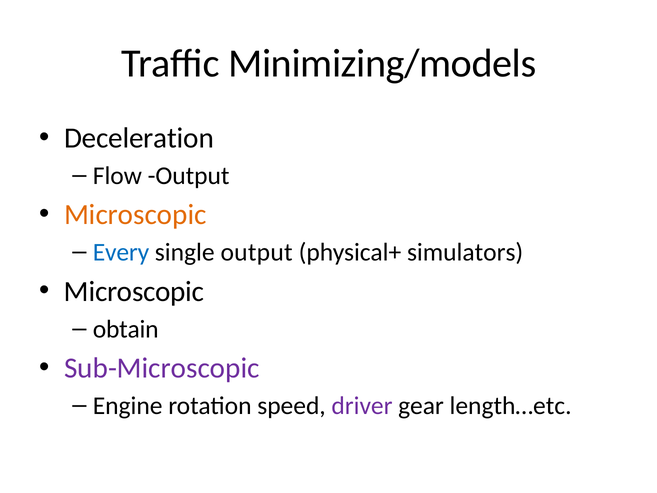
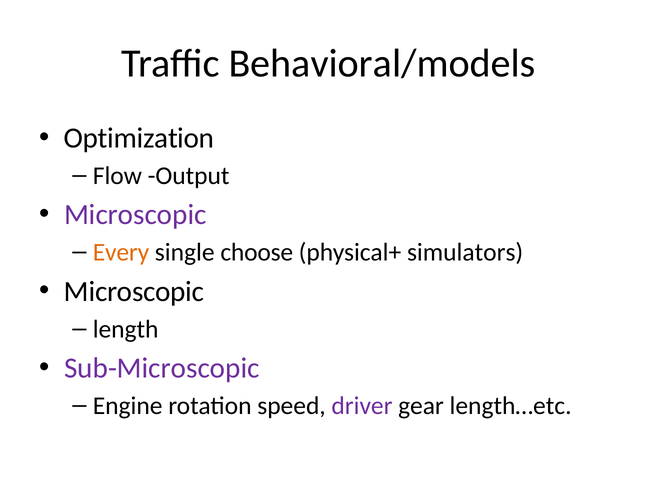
Minimizing/models: Minimizing/models -> Behavioral/models (382, 64)
Deceleration: Deceleration -> Optimization (139, 138)
Microscopic colour: orange -> purple (135, 215)
Every colour: blue -> orange (121, 252)
single output: output -> choose (257, 252)
obtain: obtain -> length (126, 329)
